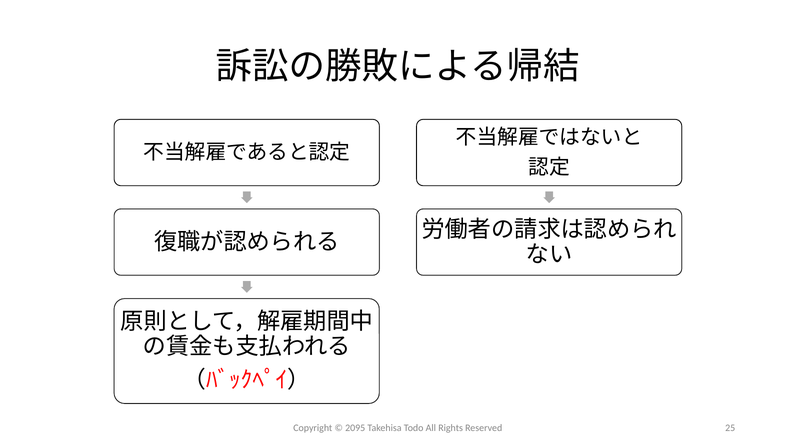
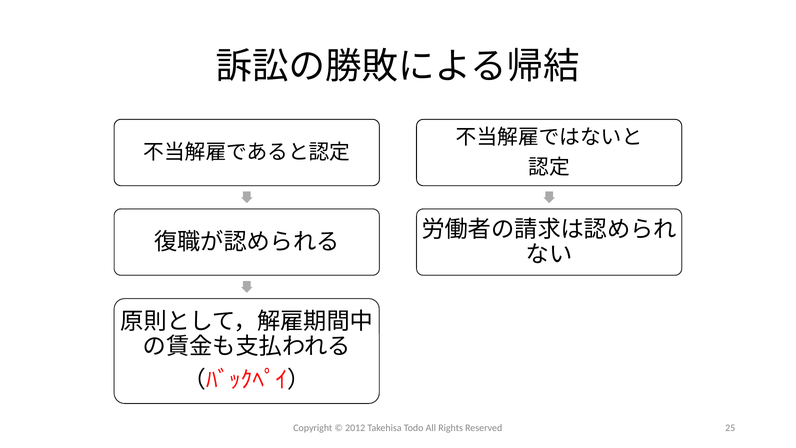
2095: 2095 -> 2012 (355, 428)
